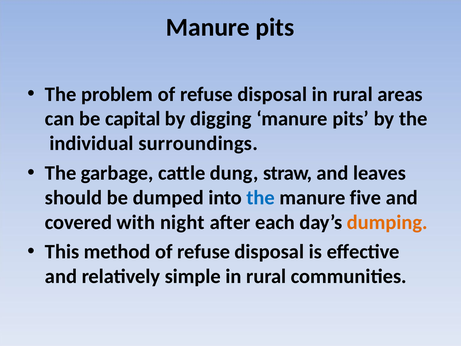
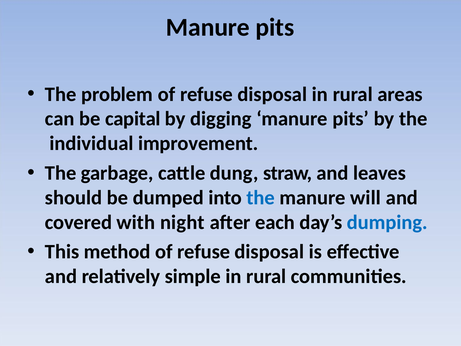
surroundings: surroundings -> improvement (198, 143)
five: five -> will (365, 198)
dumping colour: orange -> blue (387, 222)
